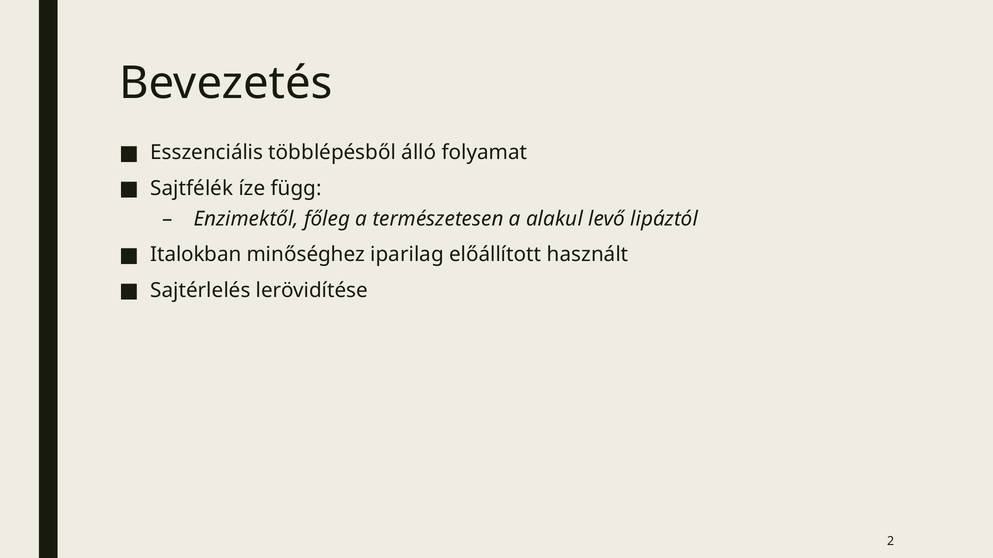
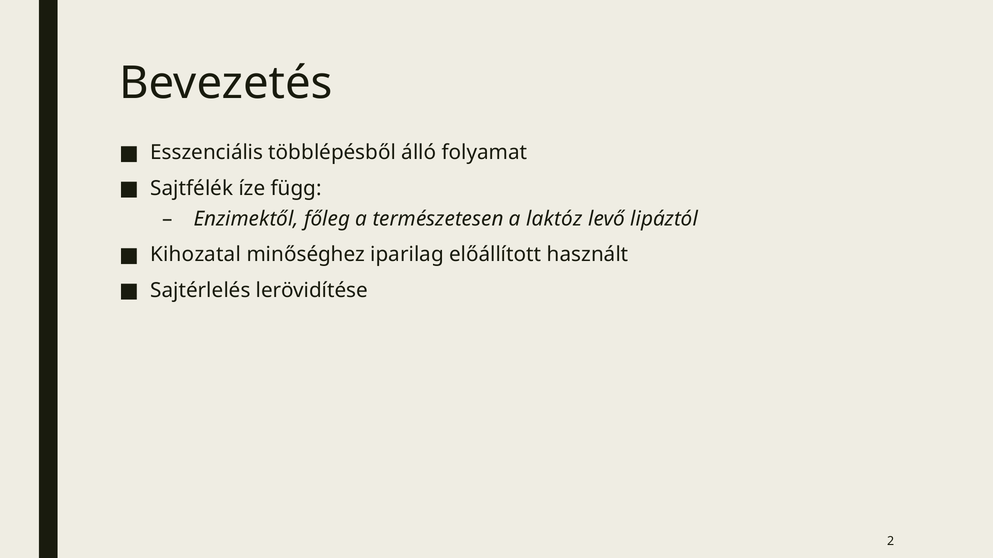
alakul: alakul -> laktóz (554, 219)
Italokban: Italokban -> Kihozatal (196, 255)
